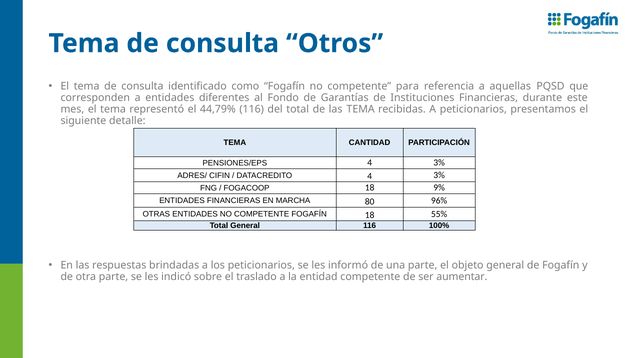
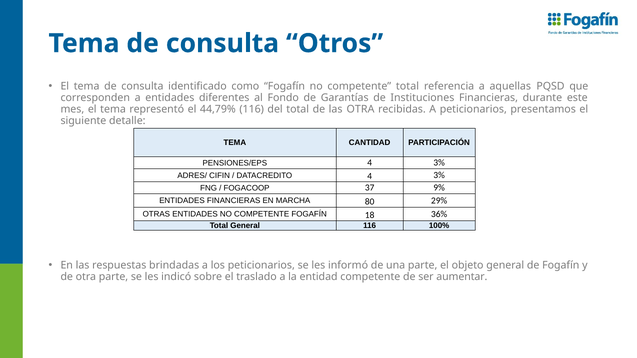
competente para: para -> total (407, 86)
las TEMA: TEMA -> OTRA (361, 109)
FOGACOOP 18: 18 -> 37 (370, 188)
96%: 96% -> 29% (439, 201)
55%: 55% -> 36% (439, 214)
